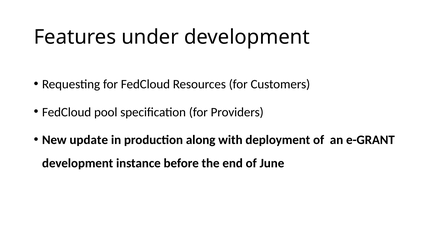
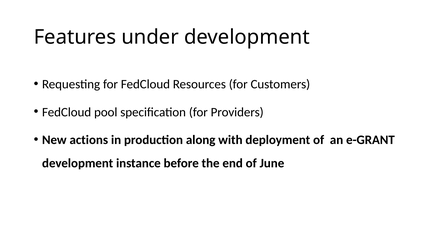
update: update -> actions (89, 140)
